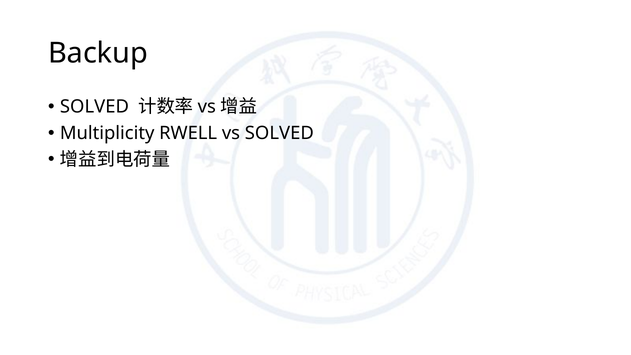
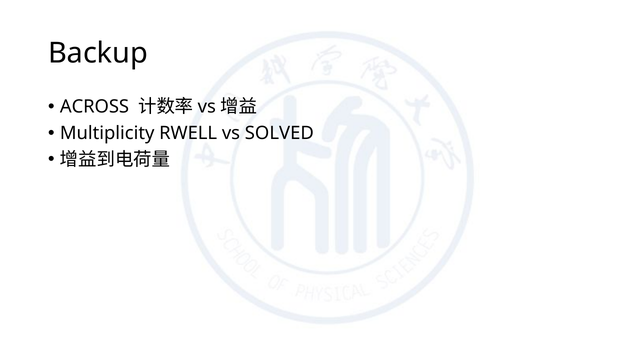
SOLVED: SOLVED -> ACROSS (95, 107)
